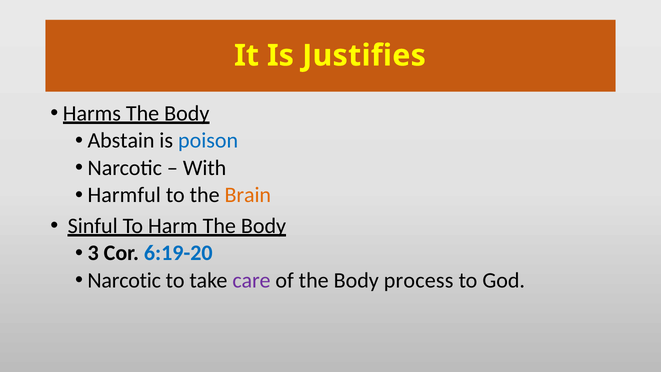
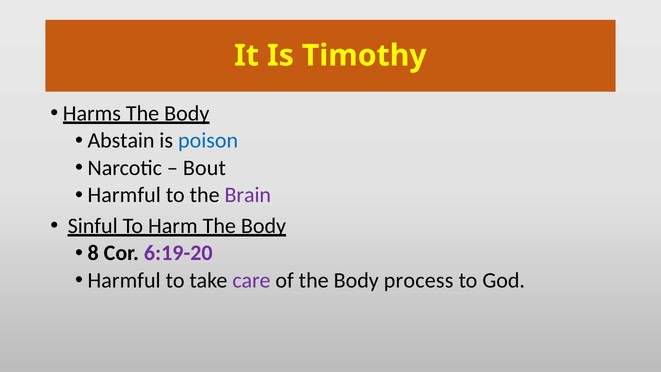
Justifies: Justifies -> Timothy (364, 56)
With: With -> Bout (204, 168)
Brain colour: orange -> purple (248, 195)
3: 3 -> 8 (93, 253)
6:19-20 colour: blue -> purple (178, 253)
Narcotic: Narcotic -> Harmful (124, 280)
